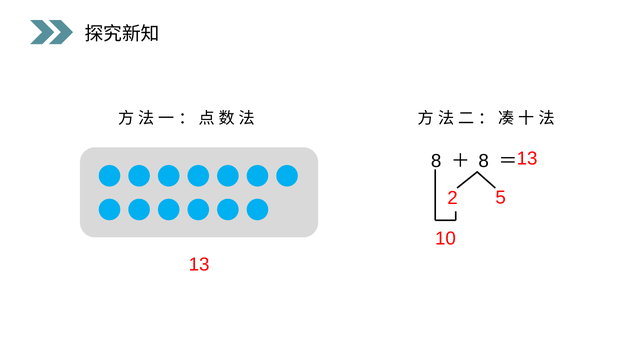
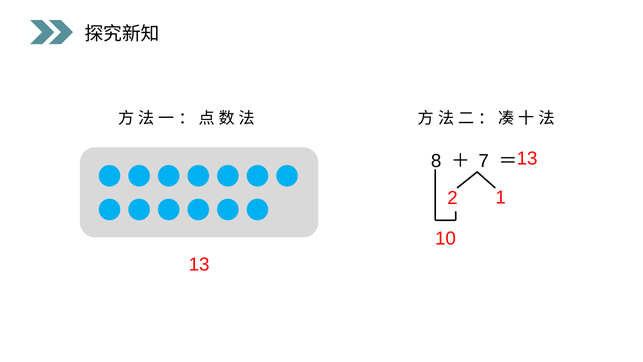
8: 8 -> 7 (484, 161)
5: 5 -> 1 (501, 198)
